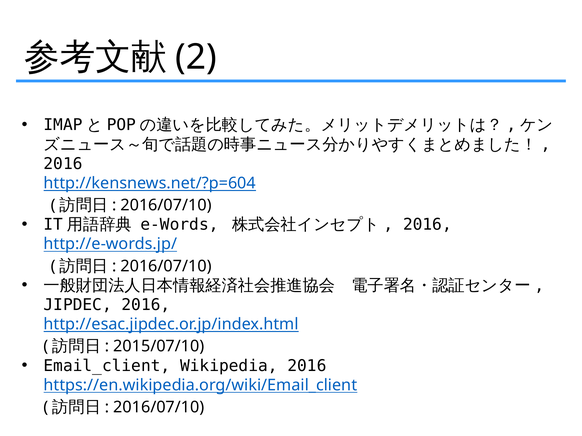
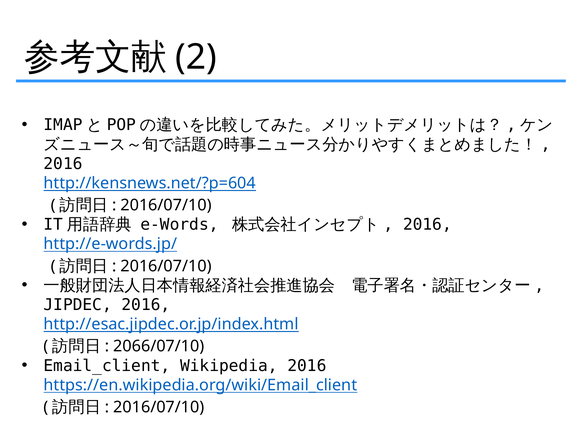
2015/07/10: 2015/07/10 -> 2066/07/10 (159, 347)
